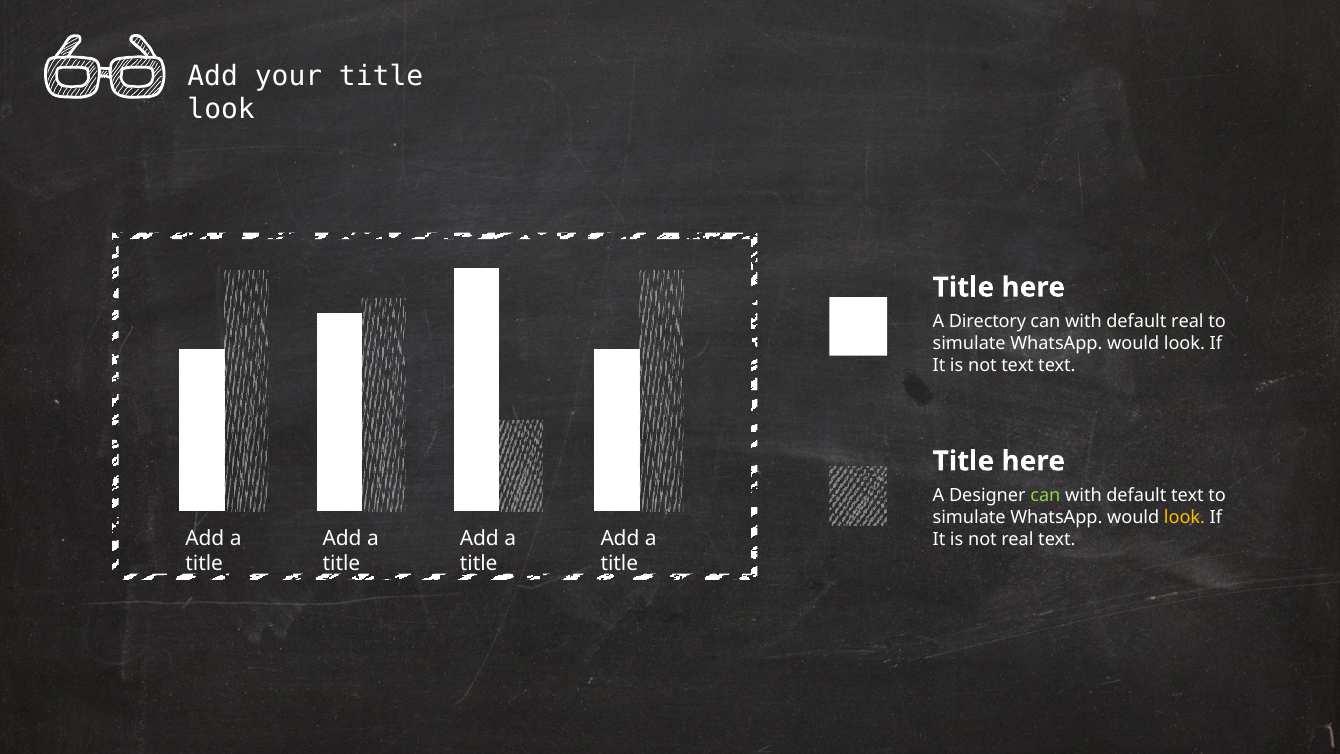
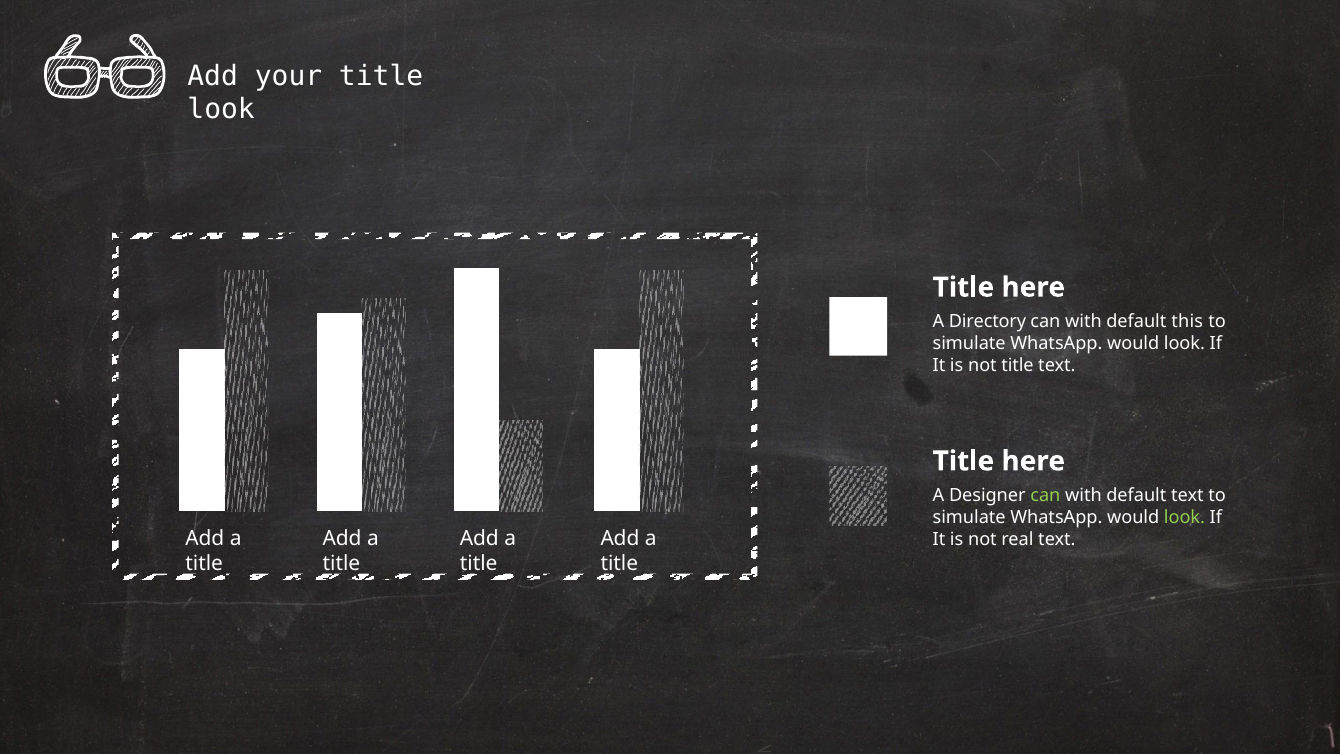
default real: real -> this (1187, 322)
not text: text -> title (1018, 365)
look colour: yellow -> light green (1184, 517)
